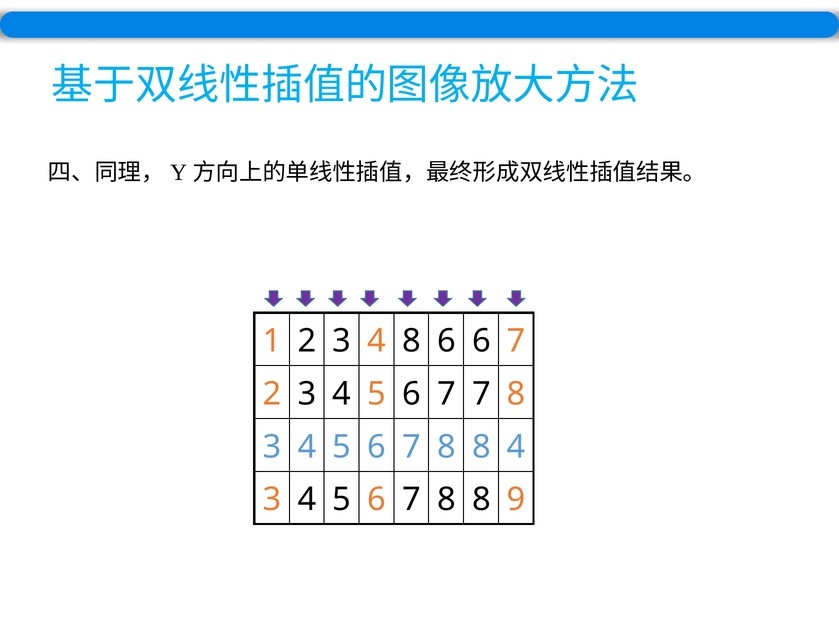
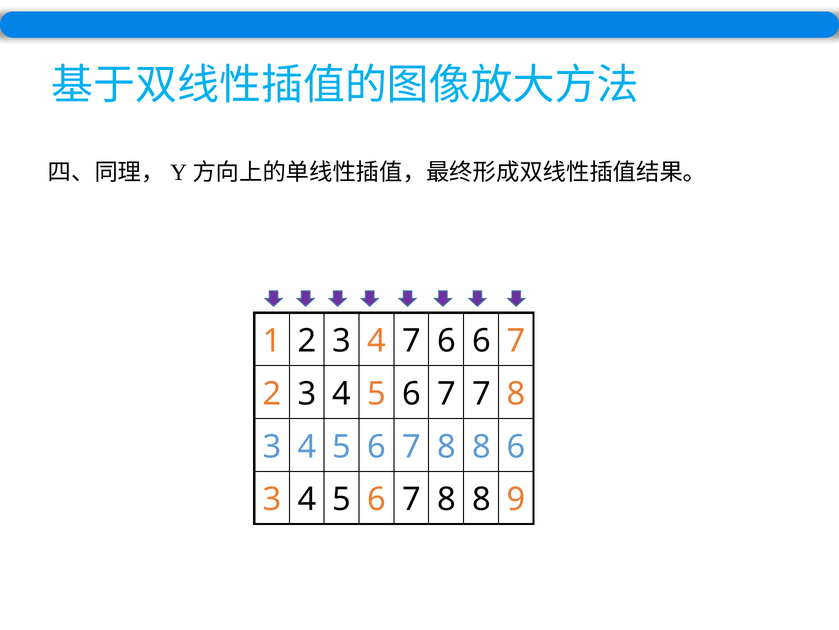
4 8: 8 -> 7 (412, 341)
8 4: 4 -> 6 (516, 446)
